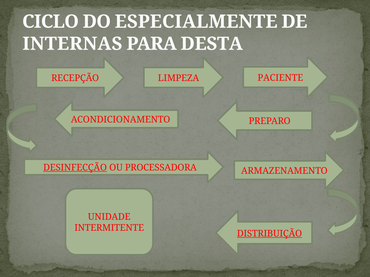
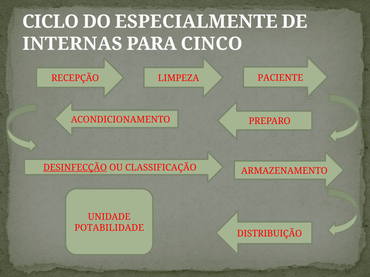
DESTA: DESTA -> CINCO (212, 44)
PROCESSADORA: PROCESSADORA -> CLASSIFICAÇÃO (161, 168)
INTERMITENTE: INTERMITENTE -> POTABILIDADE (109, 228)
DISTRIBUIÇÃO underline: present -> none (269, 234)
